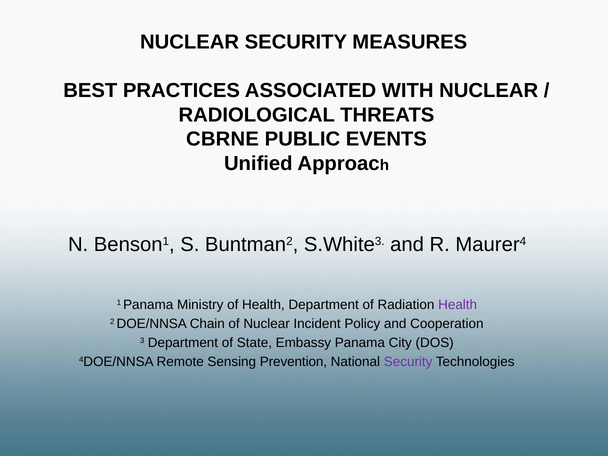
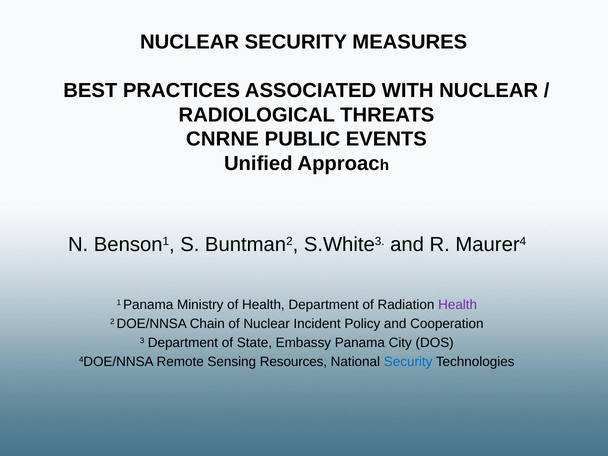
CBRNE: CBRNE -> CNRNE (222, 139)
Prevention: Prevention -> Resources (293, 362)
Security colour: purple -> blue (408, 362)
